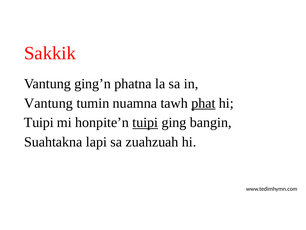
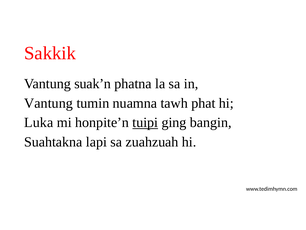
ging’n: ging’n -> suak’n (93, 84)
phat underline: present -> none (203, 103)
Tuipi: Tuipi -> Luka (39, 122)
